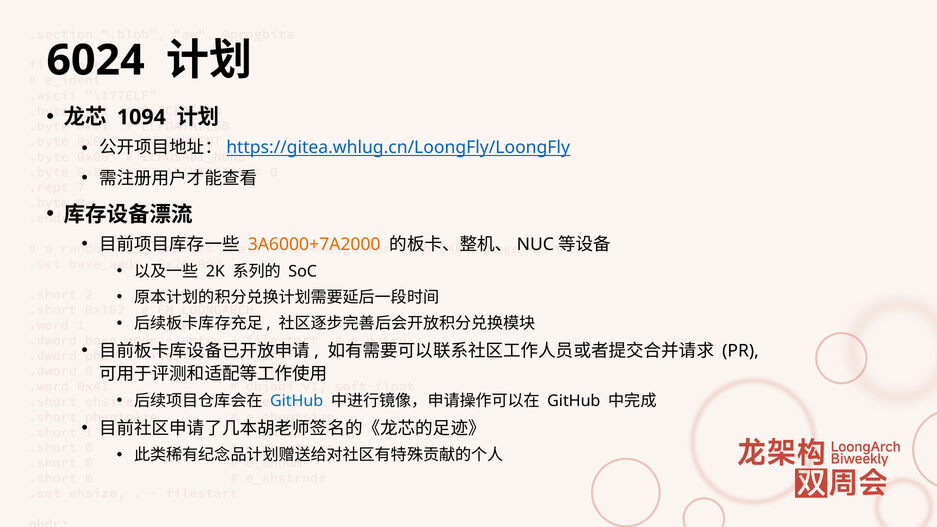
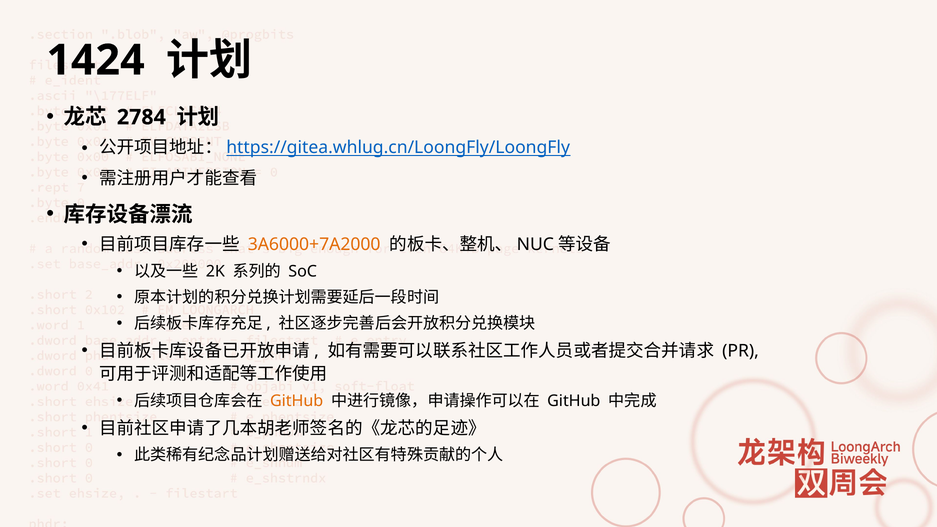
6024: 6024 -> 1424 (96, 60)
1094: 1094 -> 2784 (141, 117)
GitHub colour: blue -> orange (297, 401)
